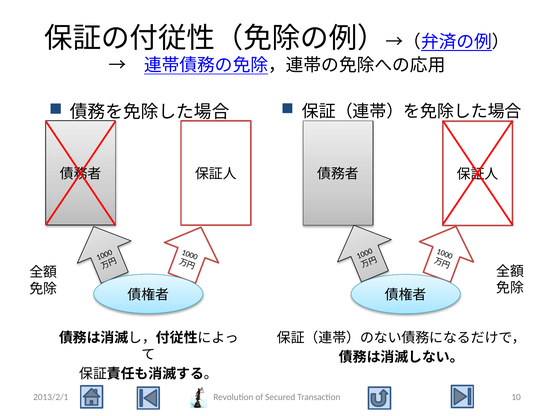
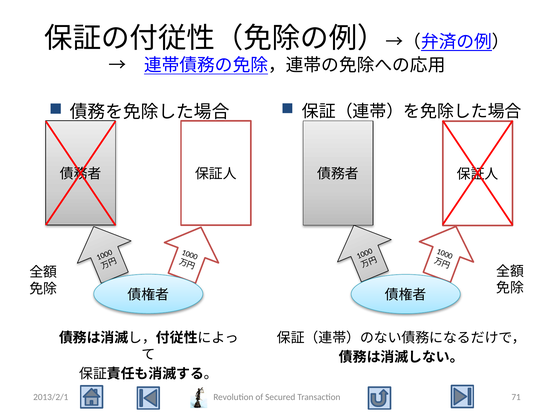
10: 10 -> 71 (516, 397)
